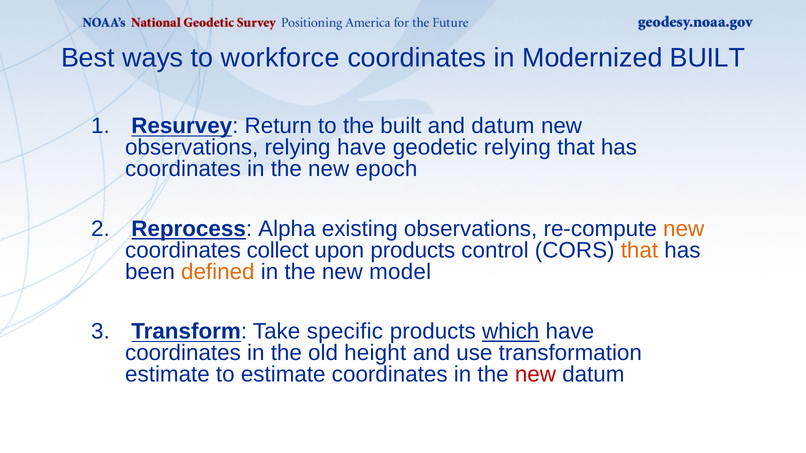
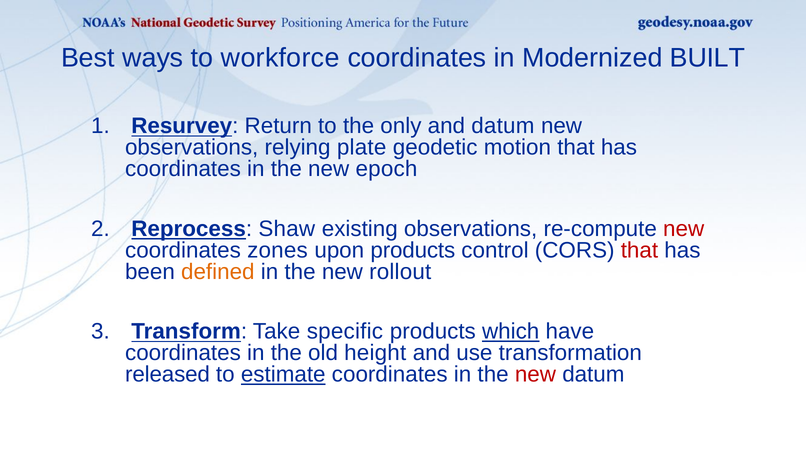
the built: built -> only (401, 126)
relying have: have -> plate (362, 148)
geodetic relying: relying -> motion (517, 148)
Alpha: Alpha -> Shaw (287, 229)
new colour: orange -> red (684, 229)
collect: collect -> zones (277, 251)
that colour: orange -> red (639, 251)
model: model -> rollout (400, 272)
estimate: estimate -> released (168, 375)
estimate underline: none -> present (283, 375)
